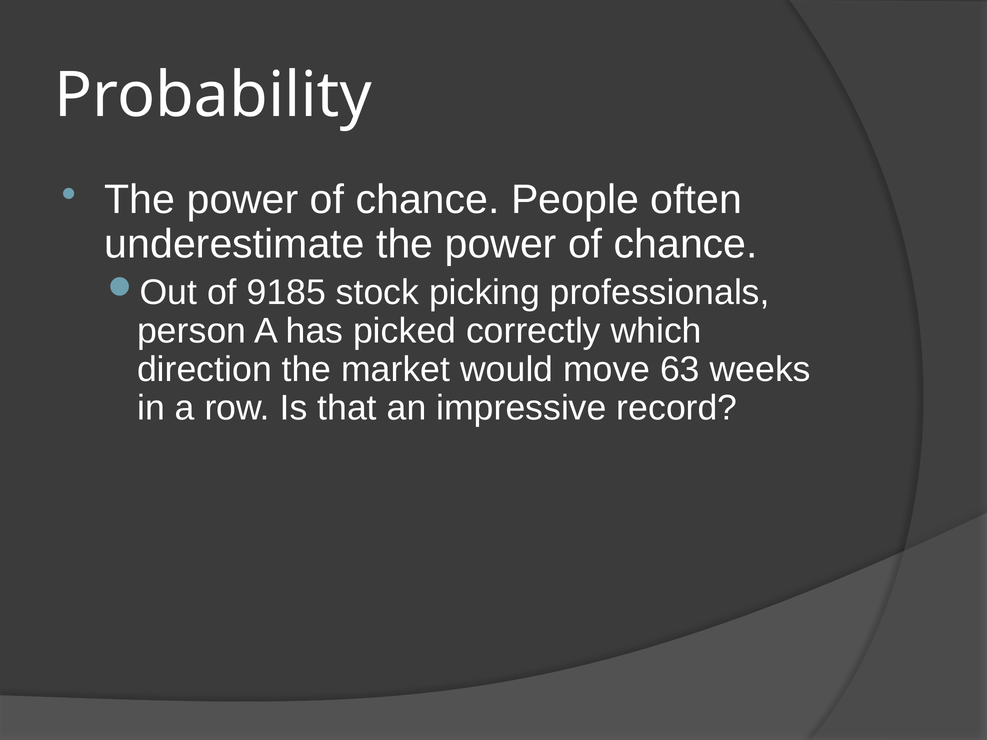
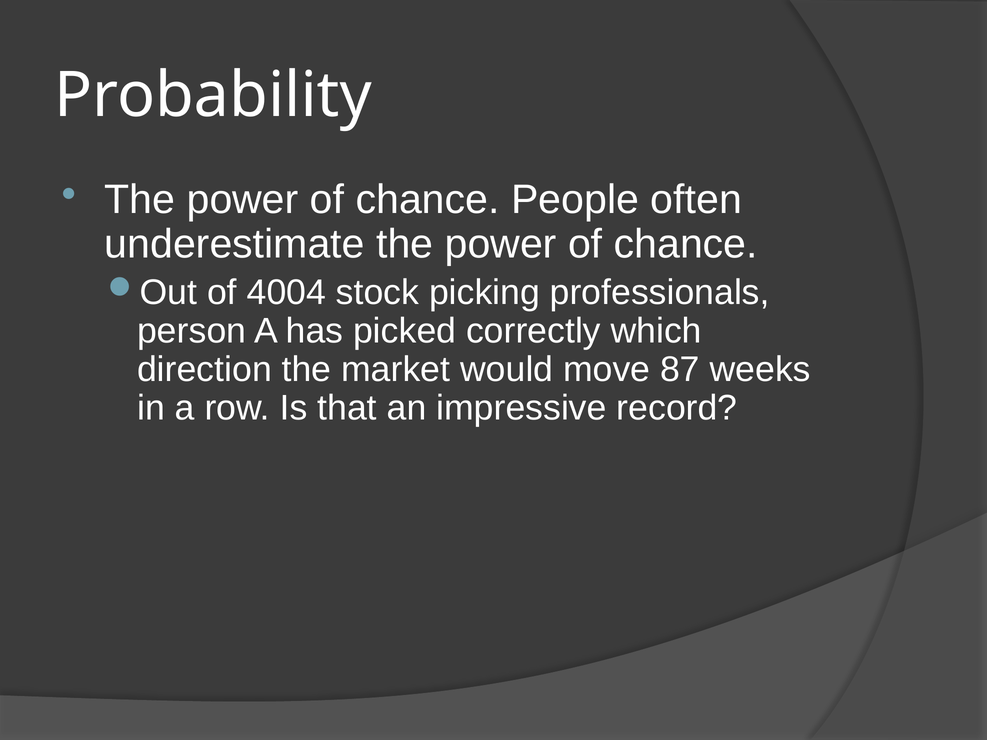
9185: 9185 -> 4004 (286, 293)
63: 63 -> 87 (680, 370)
